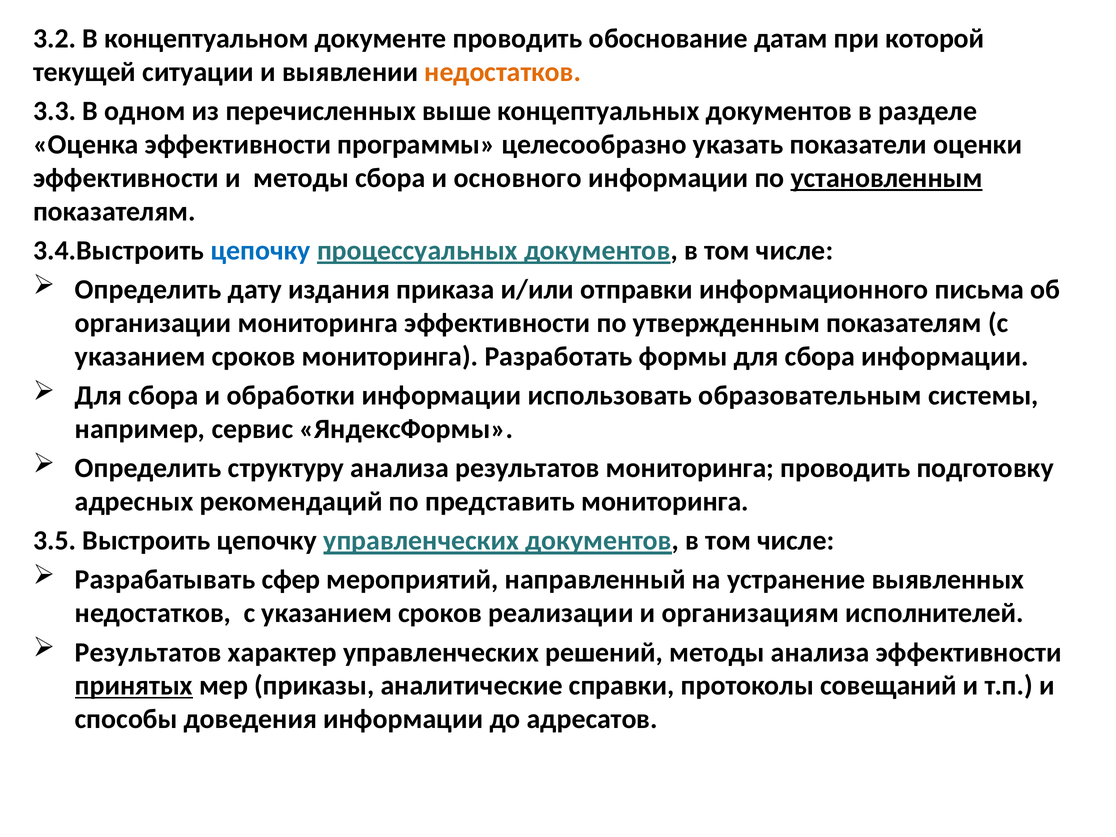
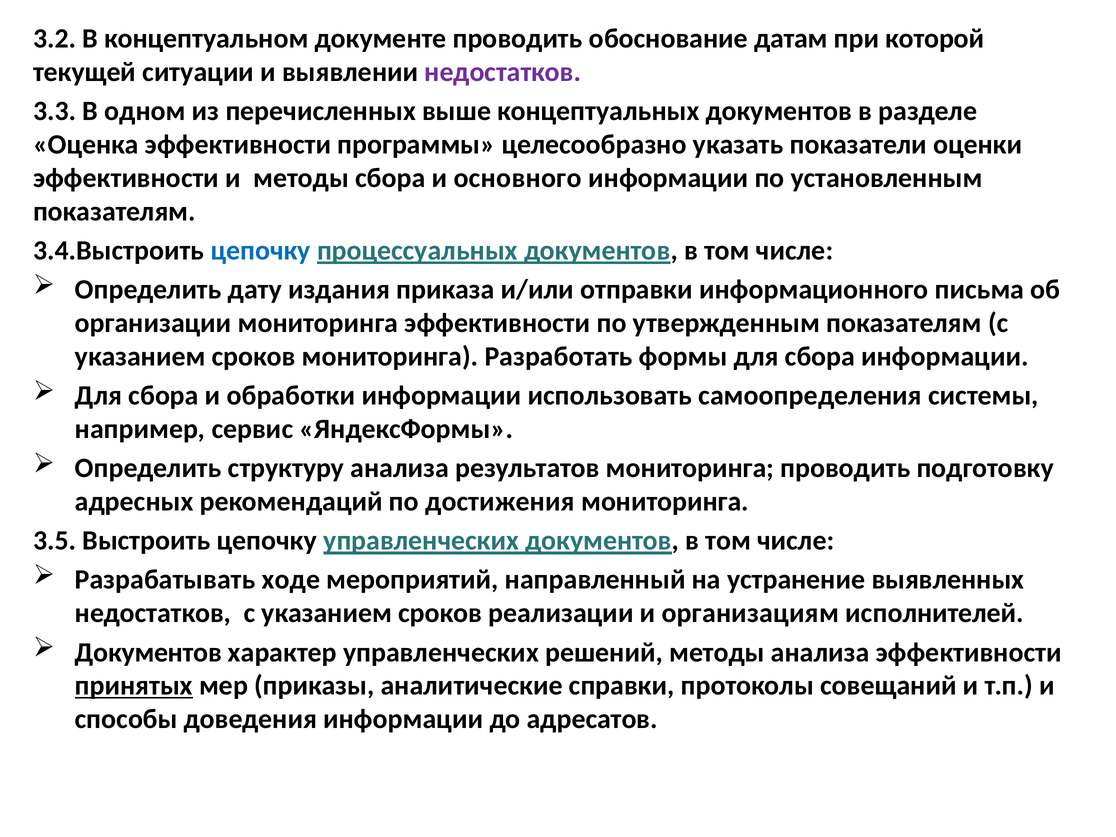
недостатков colour: orange -> purple (503, 72)
установленным underline: present -> none (887, 178)
образовательным: образовательным -> самоопределения (810, 396)
представить: представить -> достижения (500, 502)
сфер: сфер -> ходе (291, 580)
Результатов: Результатов -> Документов (148, 652)
